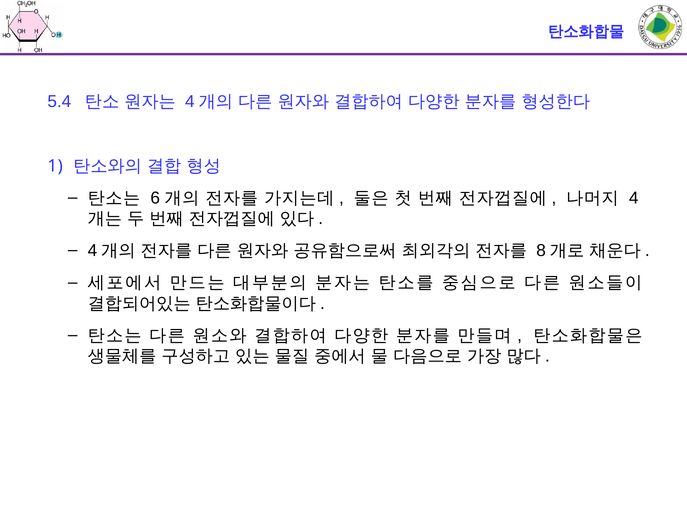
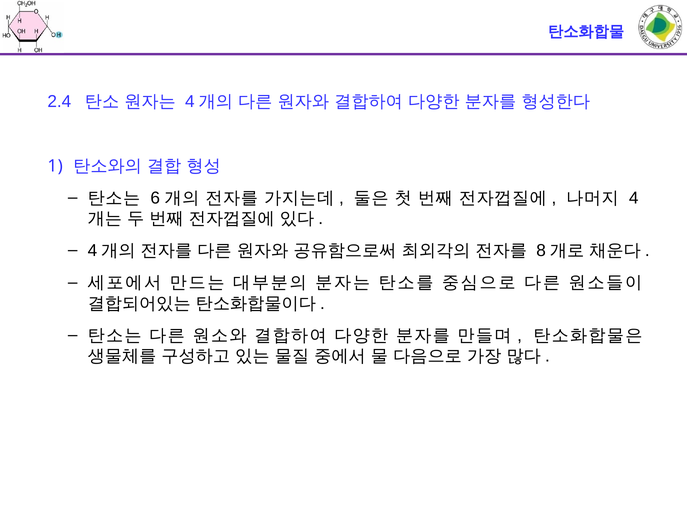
5.4: 5.4 -> 2.4 (59, 101)
